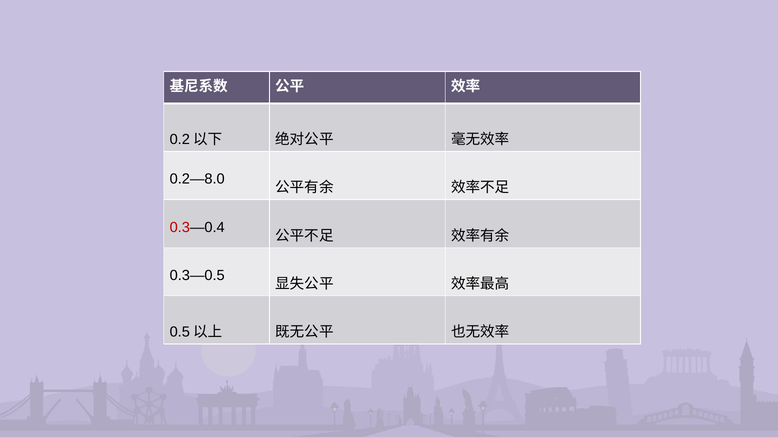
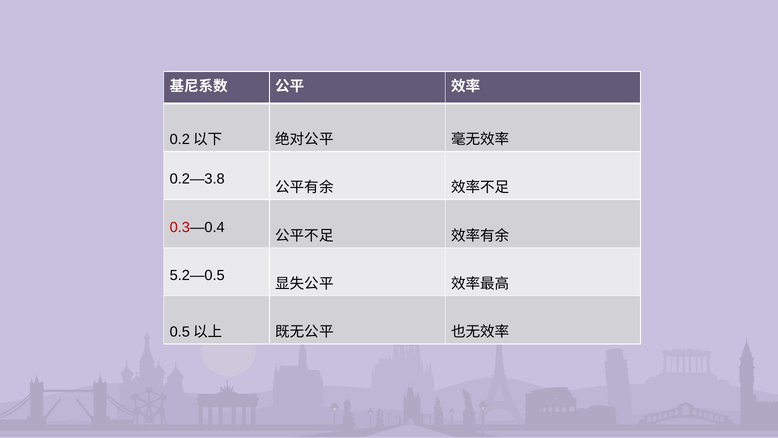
0.2—8.0: 0.2—8.0 -> 0.2—3.8 (197, 179)
0.3—0.5: 0.3—0.5 -> 5.2—0.5 (197, 275)
